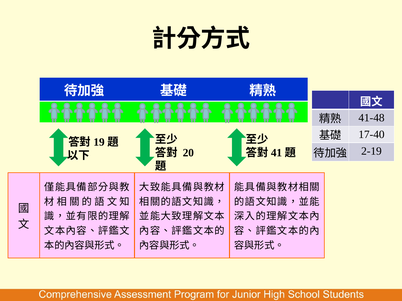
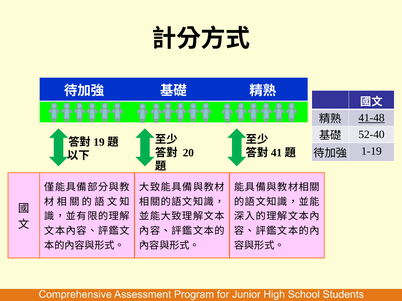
41-48 underline: none -> present (371, 118)
17-40: 17-40 -> 52-40 (371, 135)
2-19: 2-19 -> 1-19 (371, 151)
